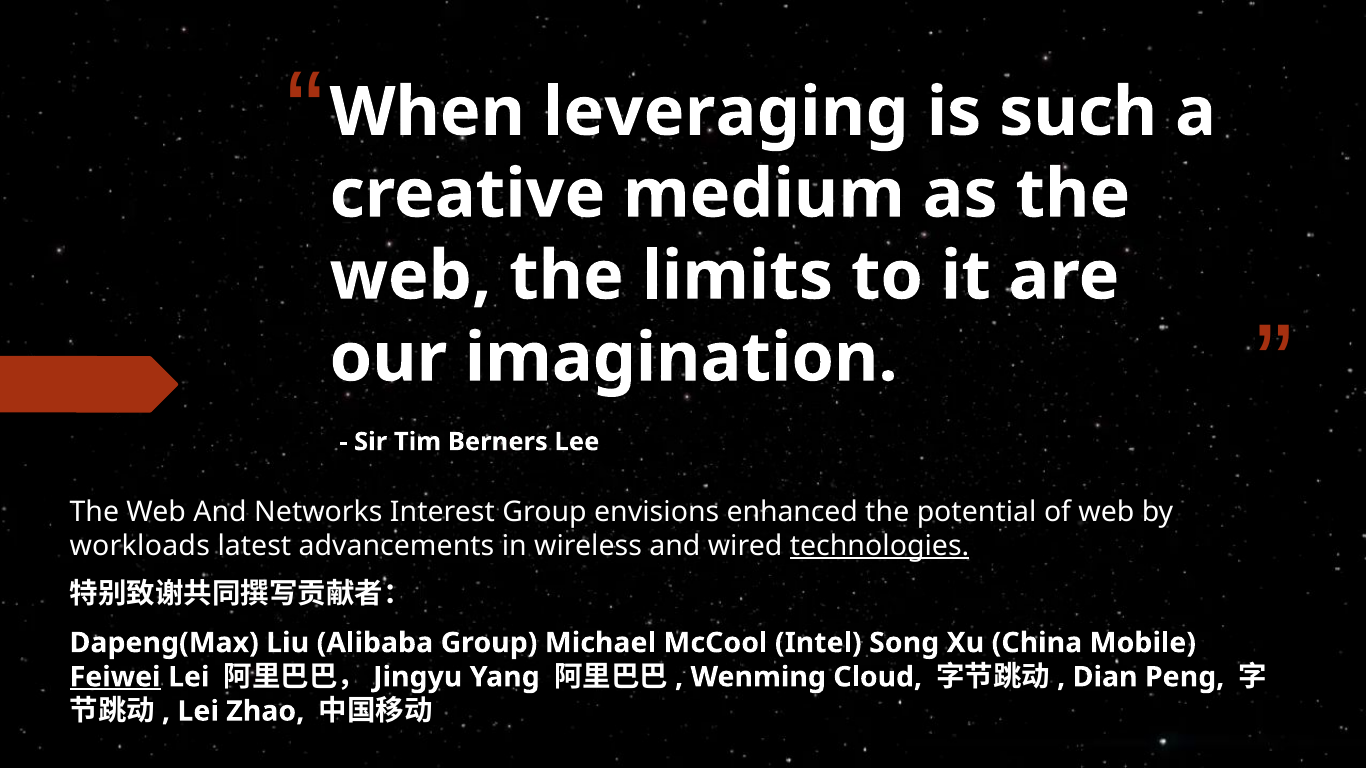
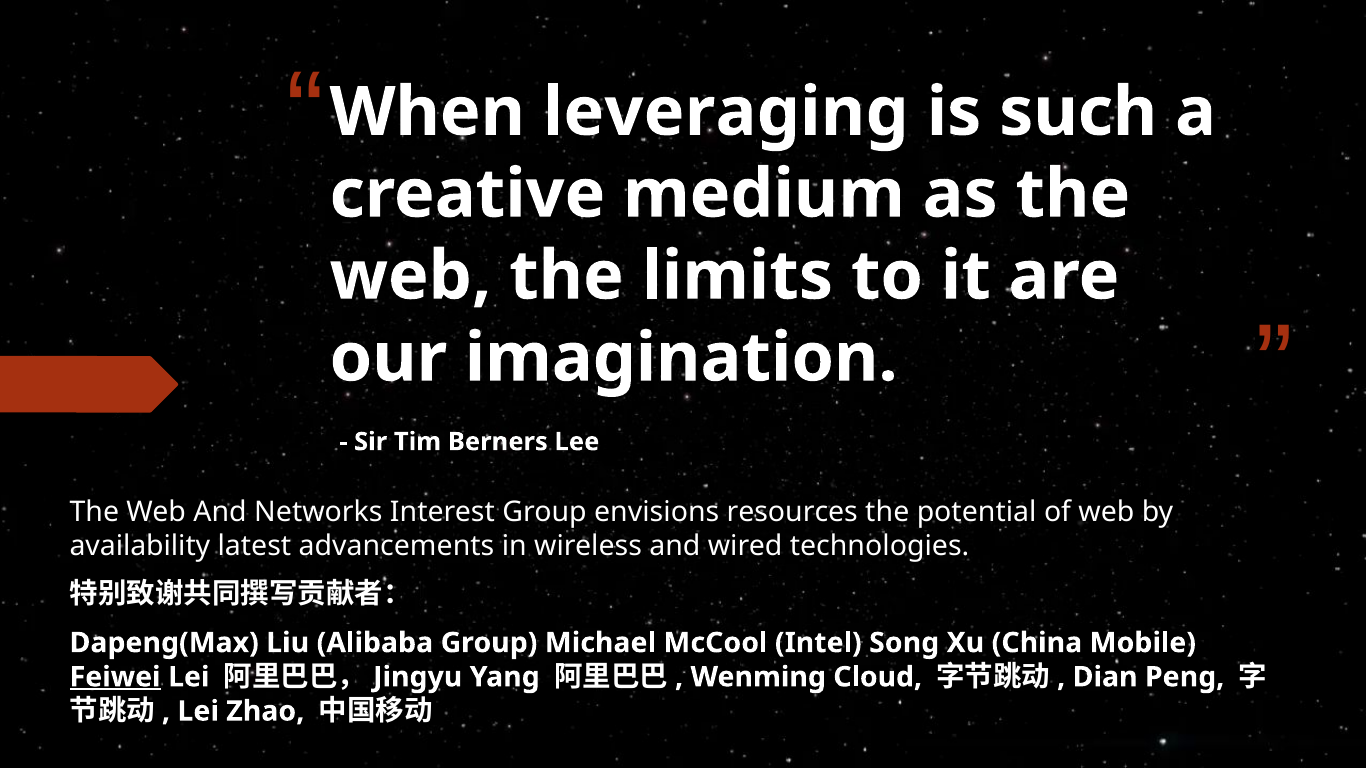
enhanced: enhanced -> resources (792, 512)
workloads: workloads -> availability (140, 546)
technologies underline: present -> none (880, 546)
